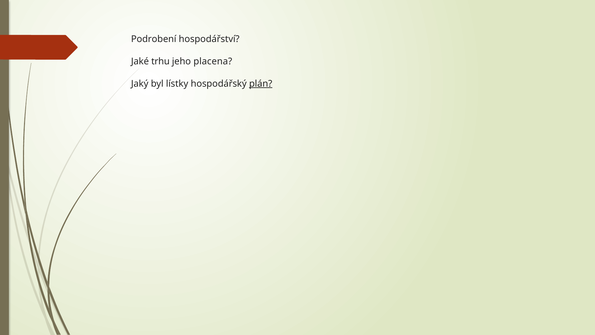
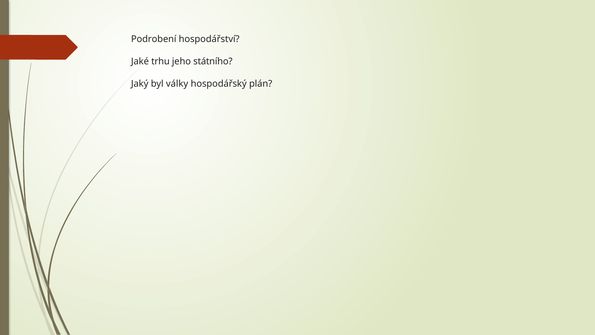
placena: placena -> státního (213, 61)
lístky: lístky -> války (177, 84)
plán underline: present -> none (261, 84)
